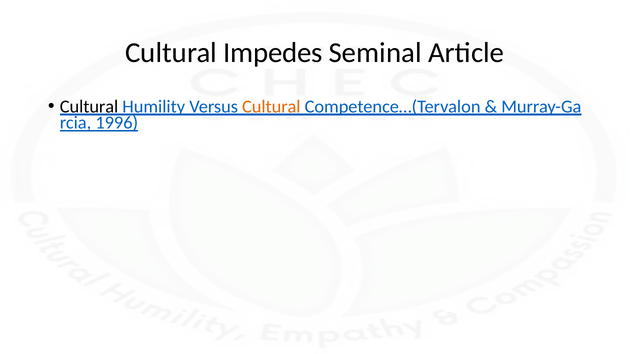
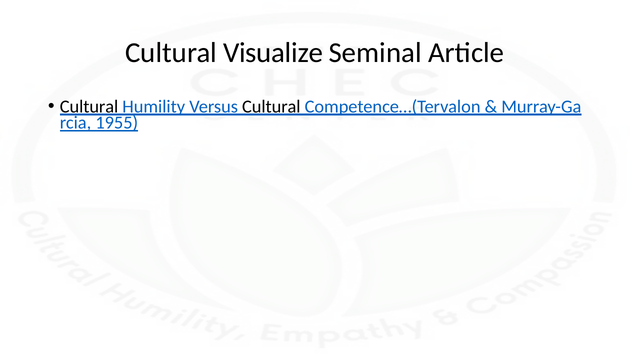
Impedes: Impedes -> Visualize (273, 53)
Cultural colour: orange -> black (271, 107)
1996: 1996 -> 1955 (117, 123)
